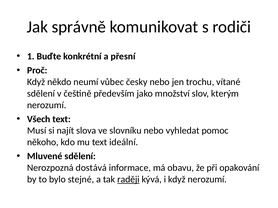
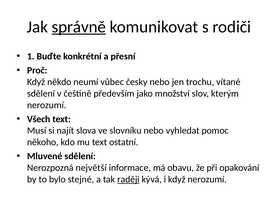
správně underline: none -> present (79, 27)
ideální: ideální -> ostatní (124, 143)
dostává: dostává -> největší (91, 168)
